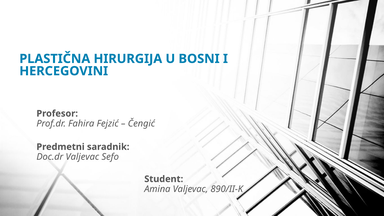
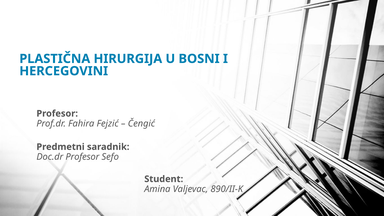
Doc.dr Valjevac: Valjevac -> Profesor (82, 157)
